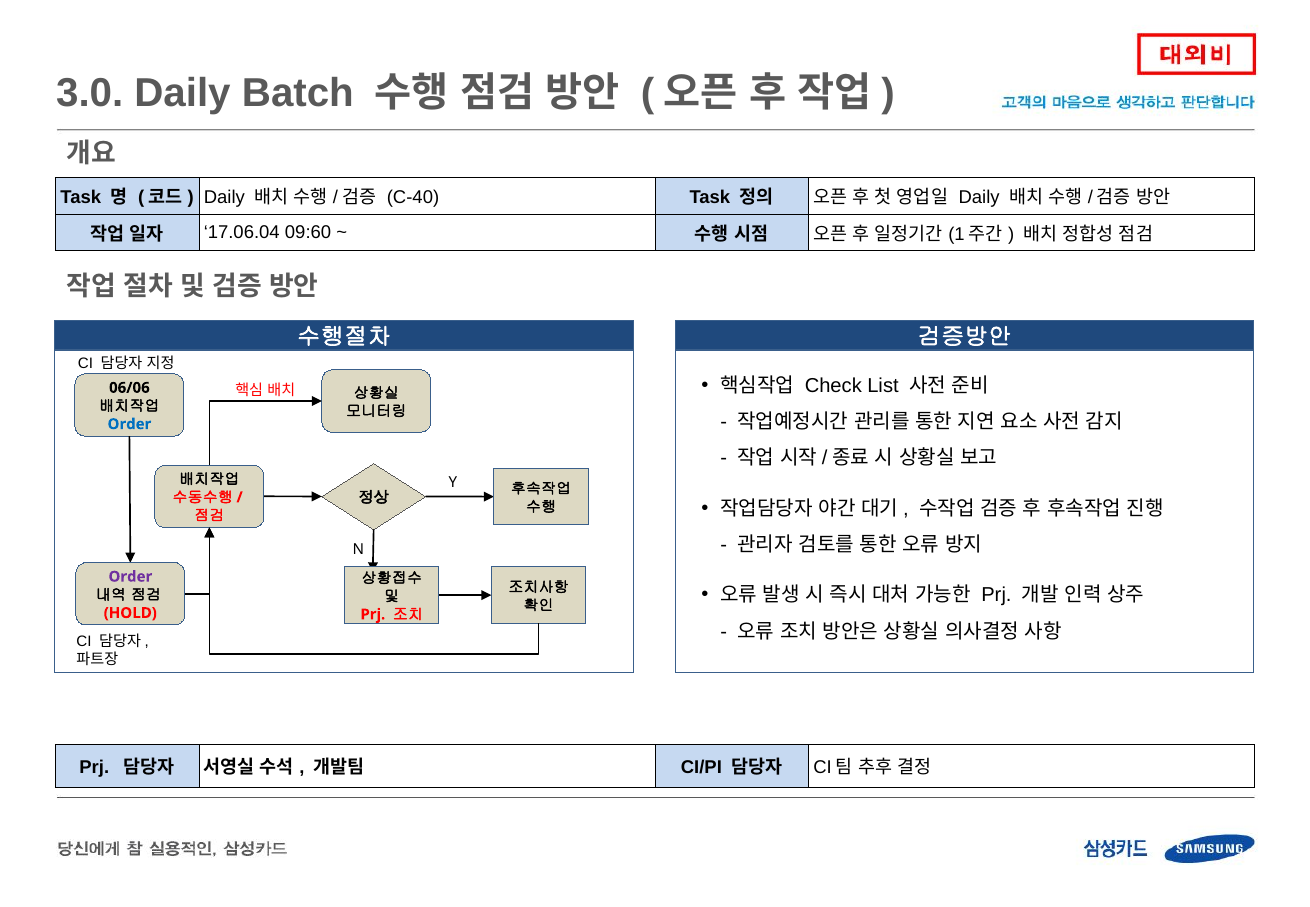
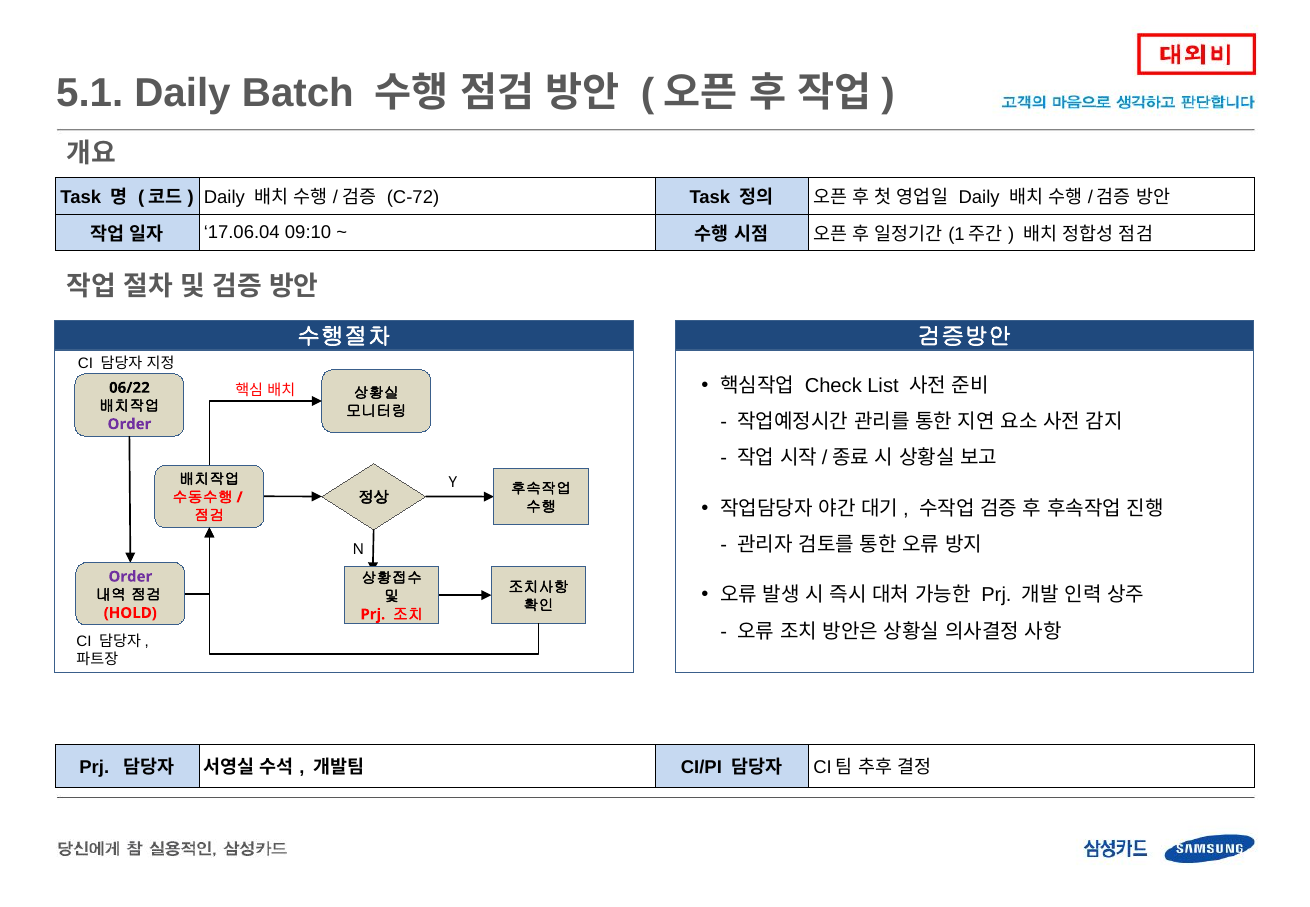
3.0: 3.0 -> 5.1 (90, 93)
C-40: C-40 -> C-72 (413, 198)
09:60: 09:60 -> 09:10 (308, 232)
06/06: 06/06 -> 06/22 (129, 388)
Order colour: blue -> purple (129, 424)
